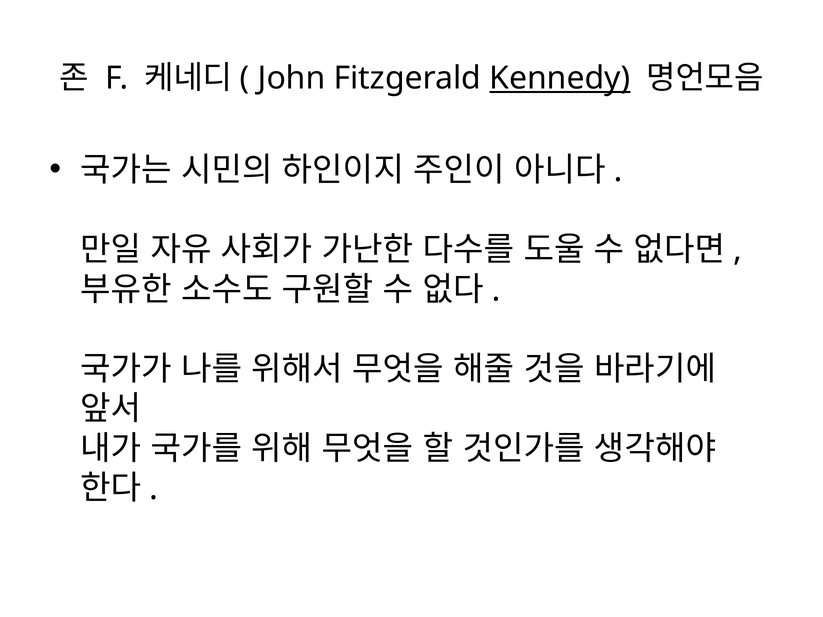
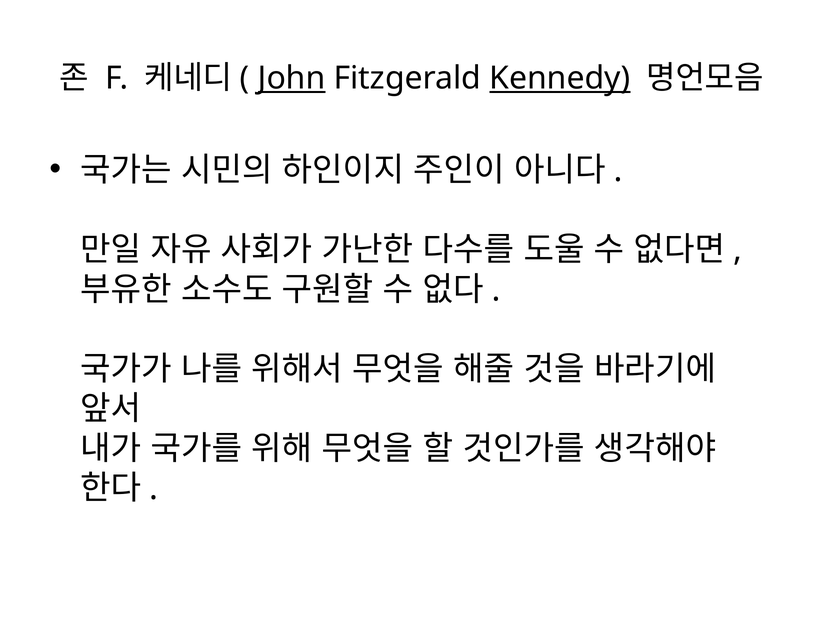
John underline: none -> present (292, 78)
